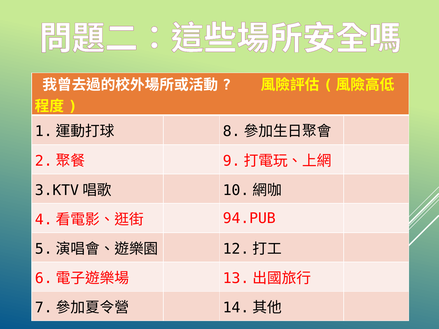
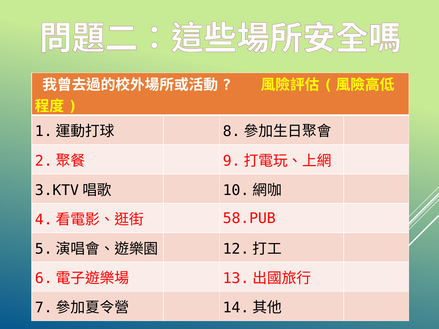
94.PUB: 94.PUB -> 58.PUB (249, 218)
